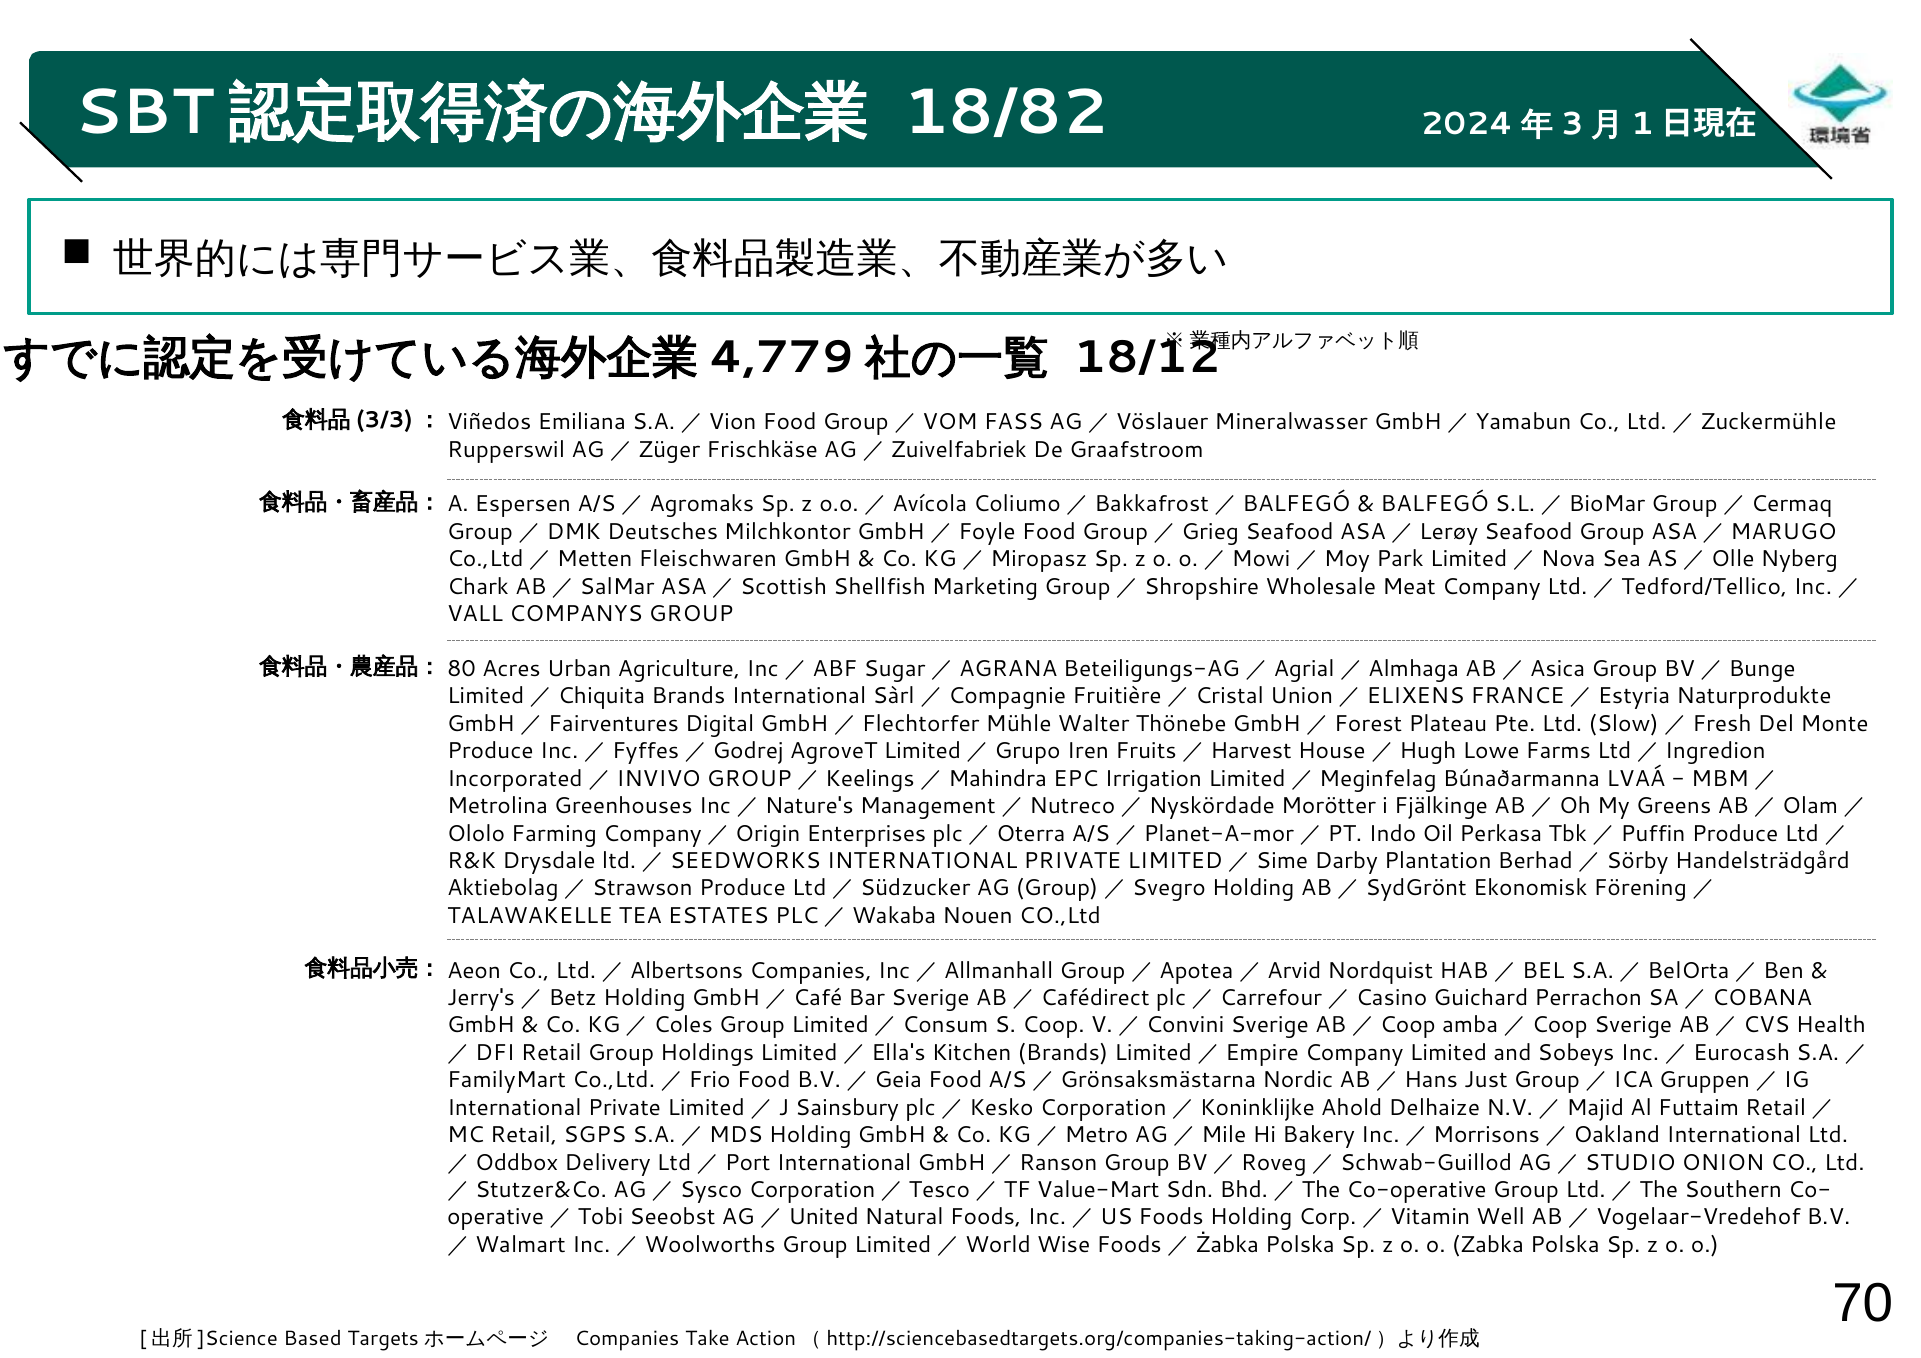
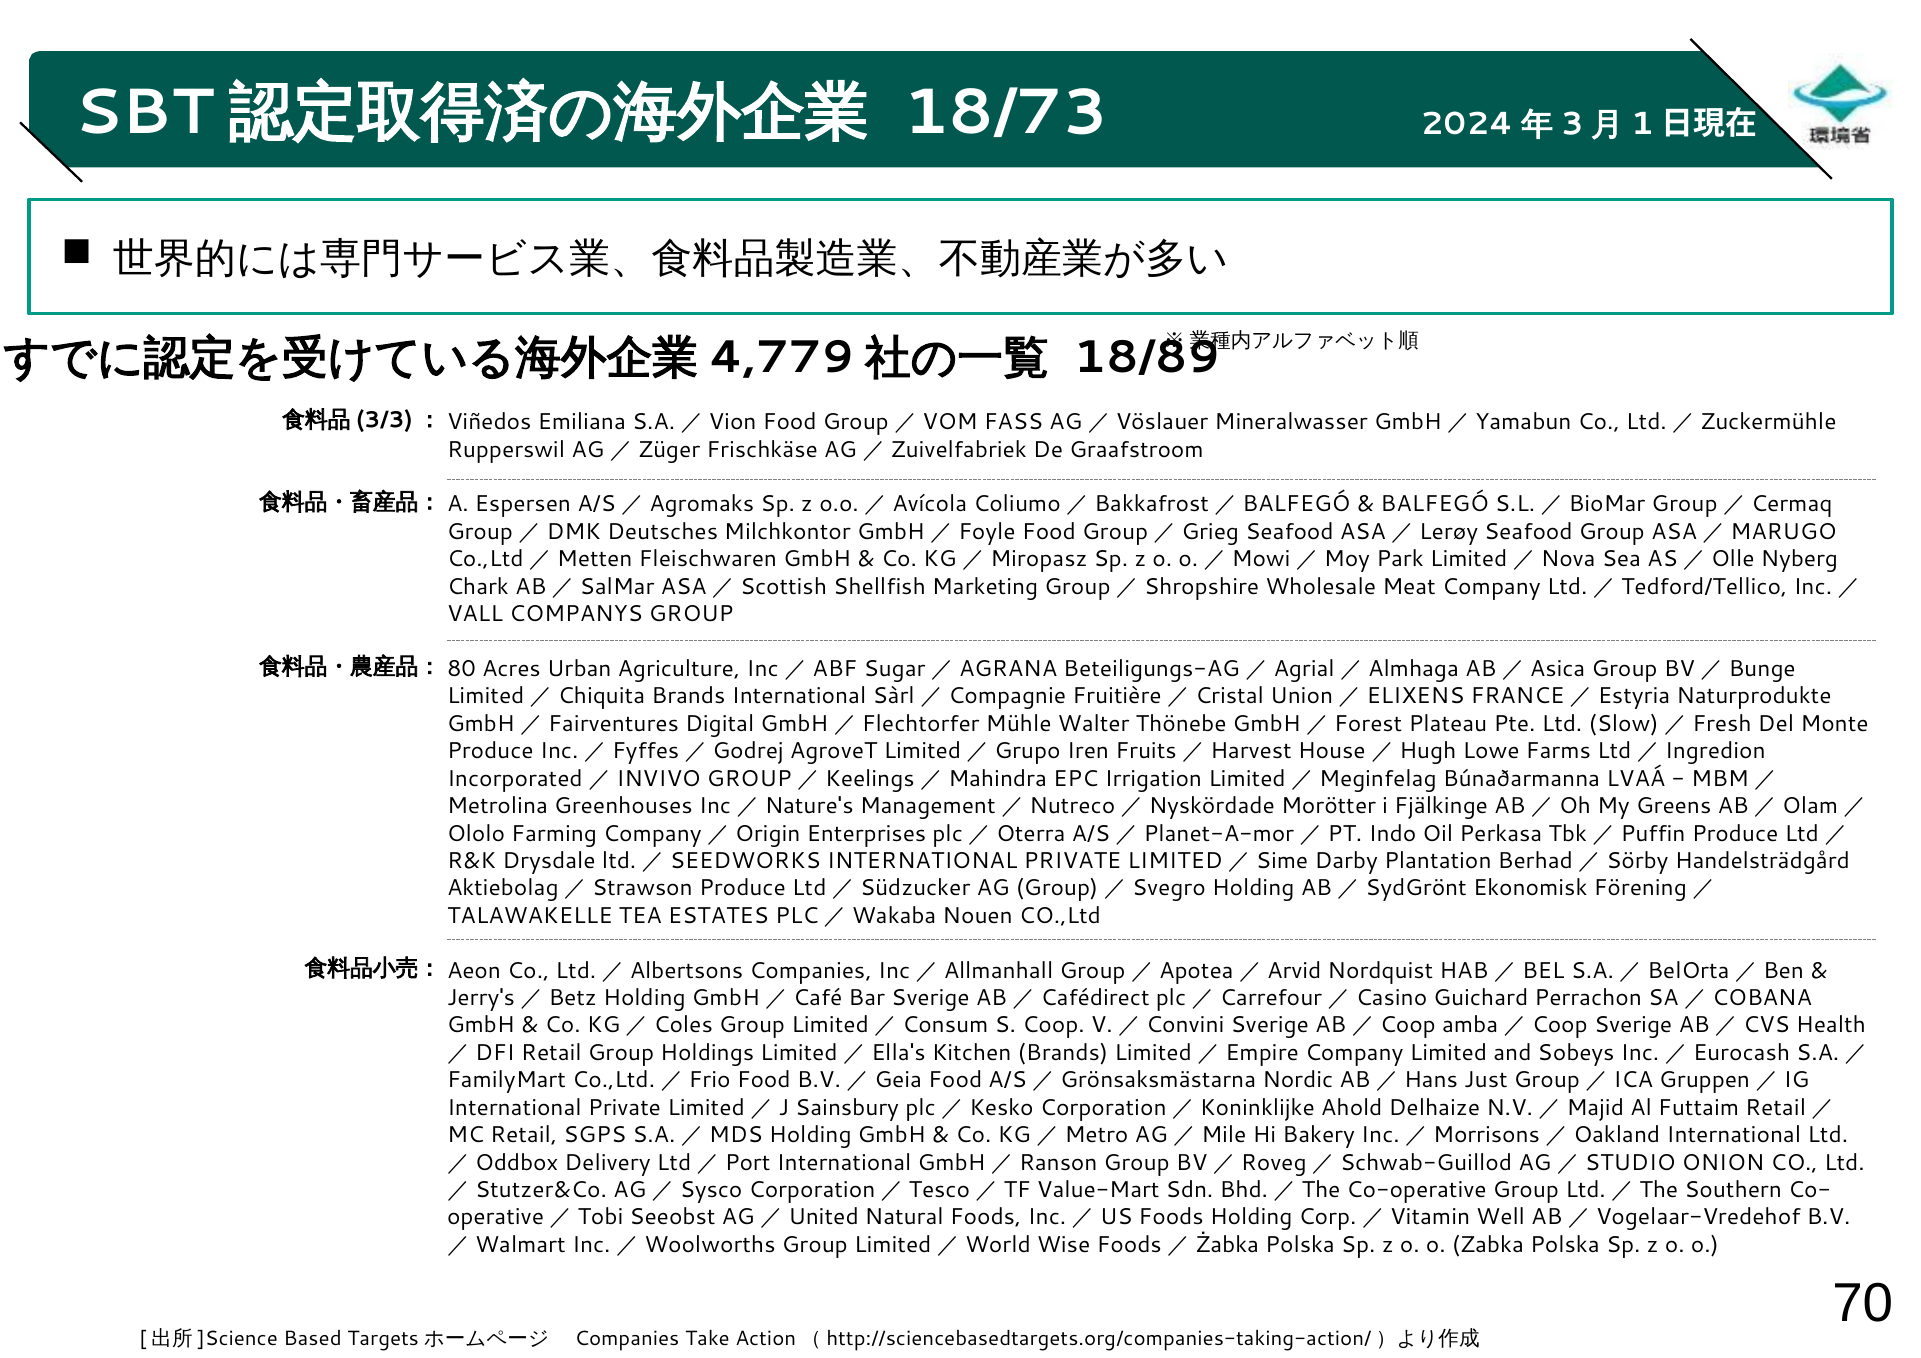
18/82: 18/82 -> 18/73 (1006, 112)
18/12: 18/12 -> 18/89 (1147, 358)
